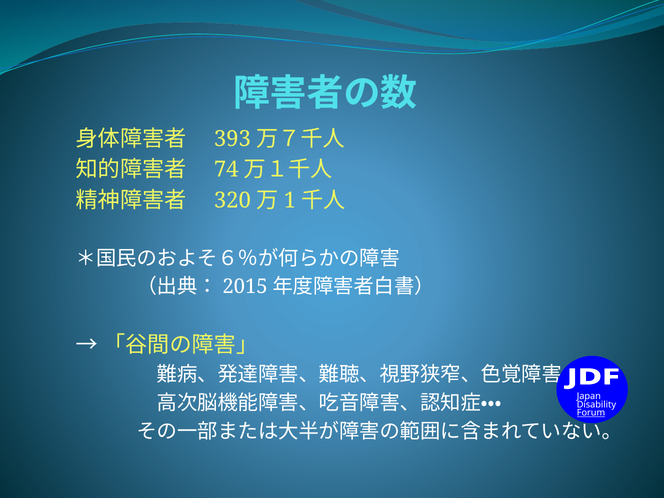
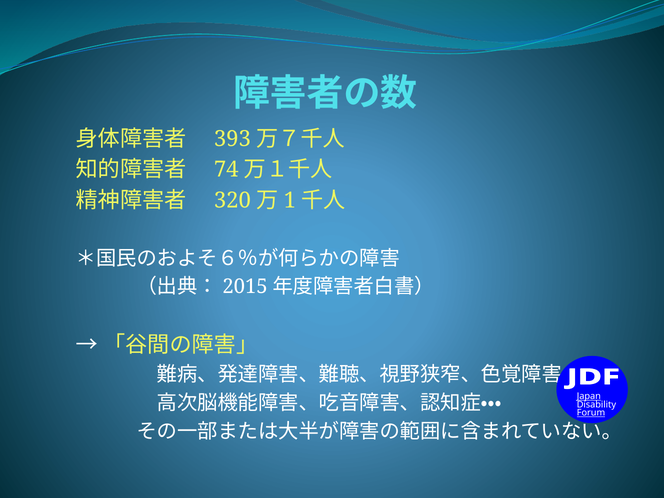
Japan underline: none -> present (589, 396)
